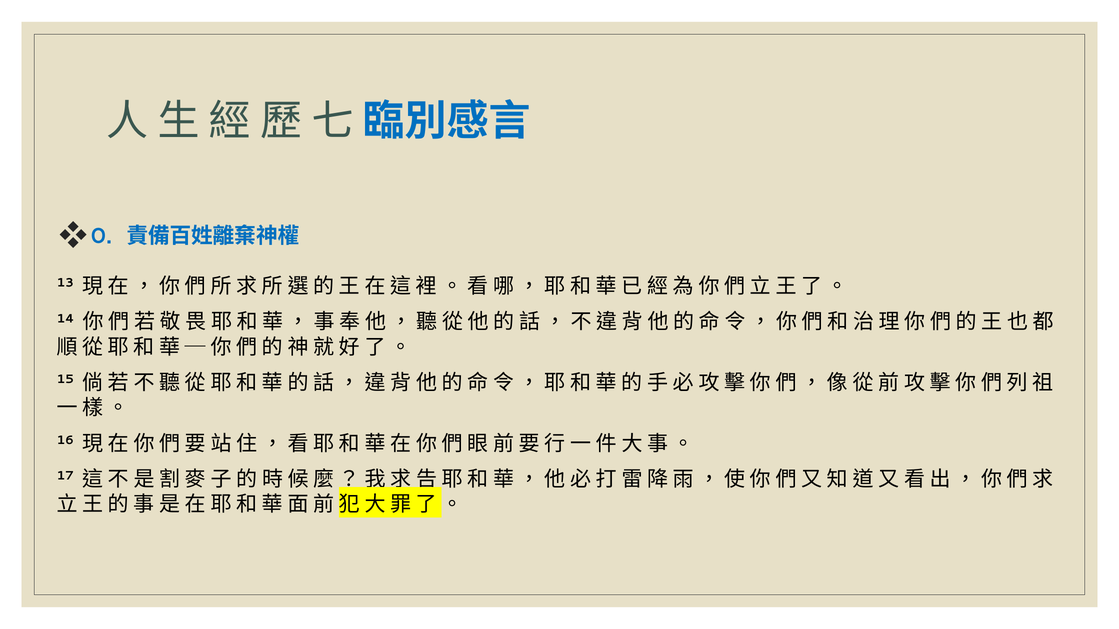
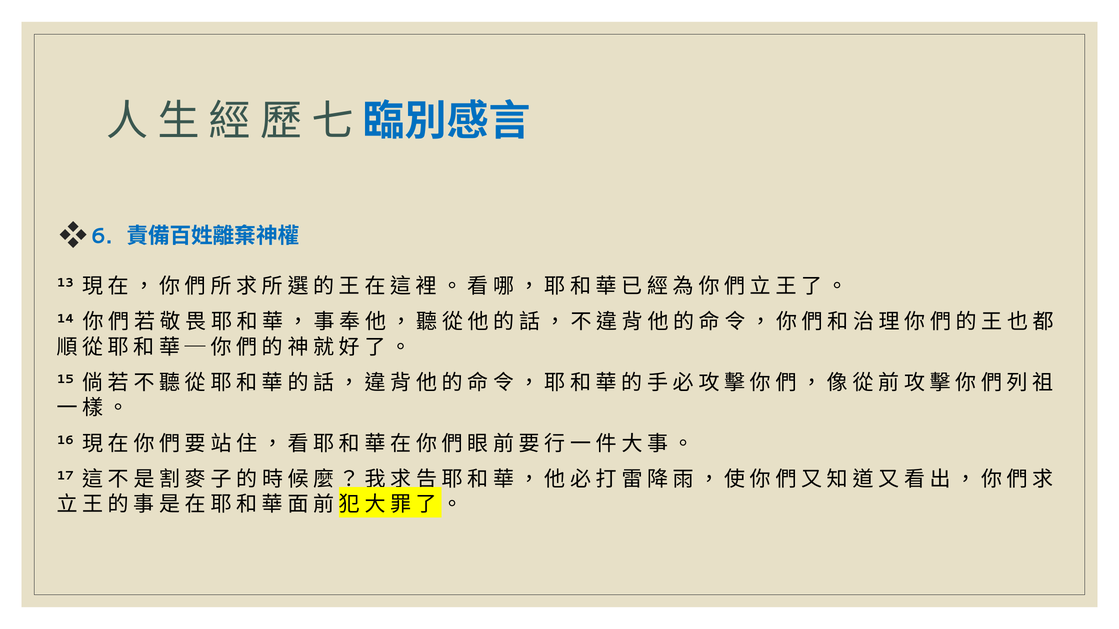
0: 0 -> 6 (101, 236)
